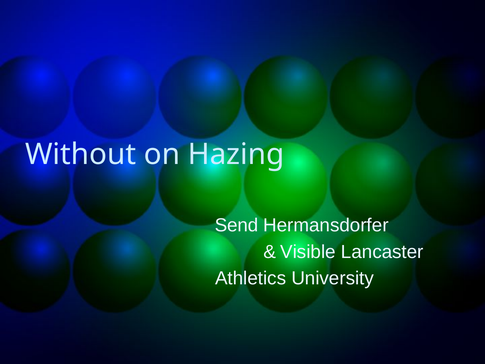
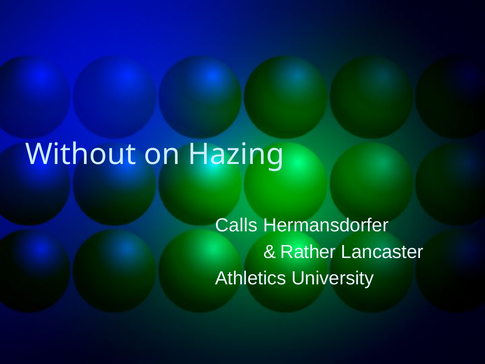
Send: Send -> Calls (236, 225)
Visible: Visible -> Rather (308, 252)
